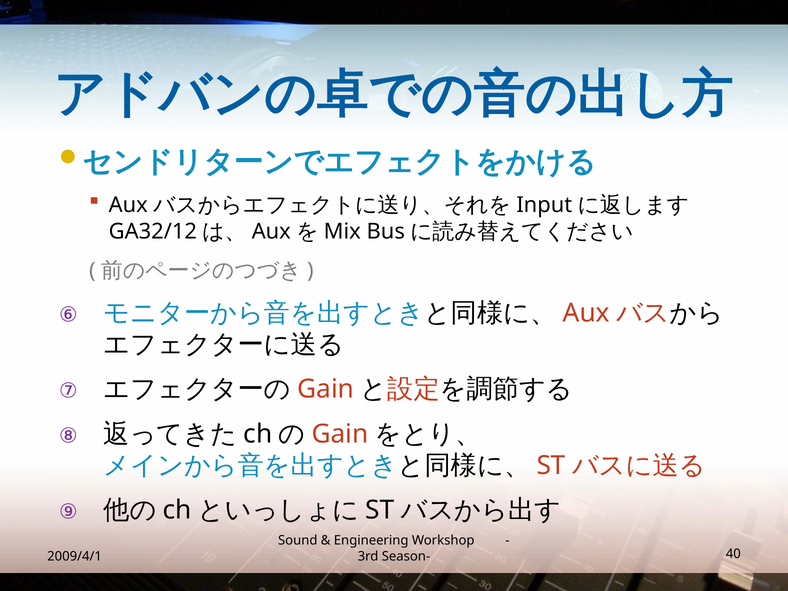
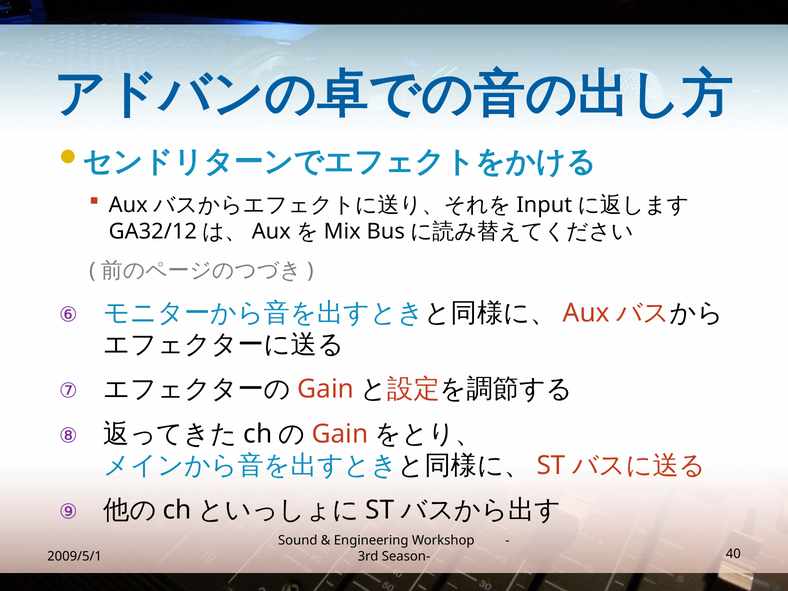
2009/4/1: 2009/4/1 -> 2009/5/1 (75, 556)
